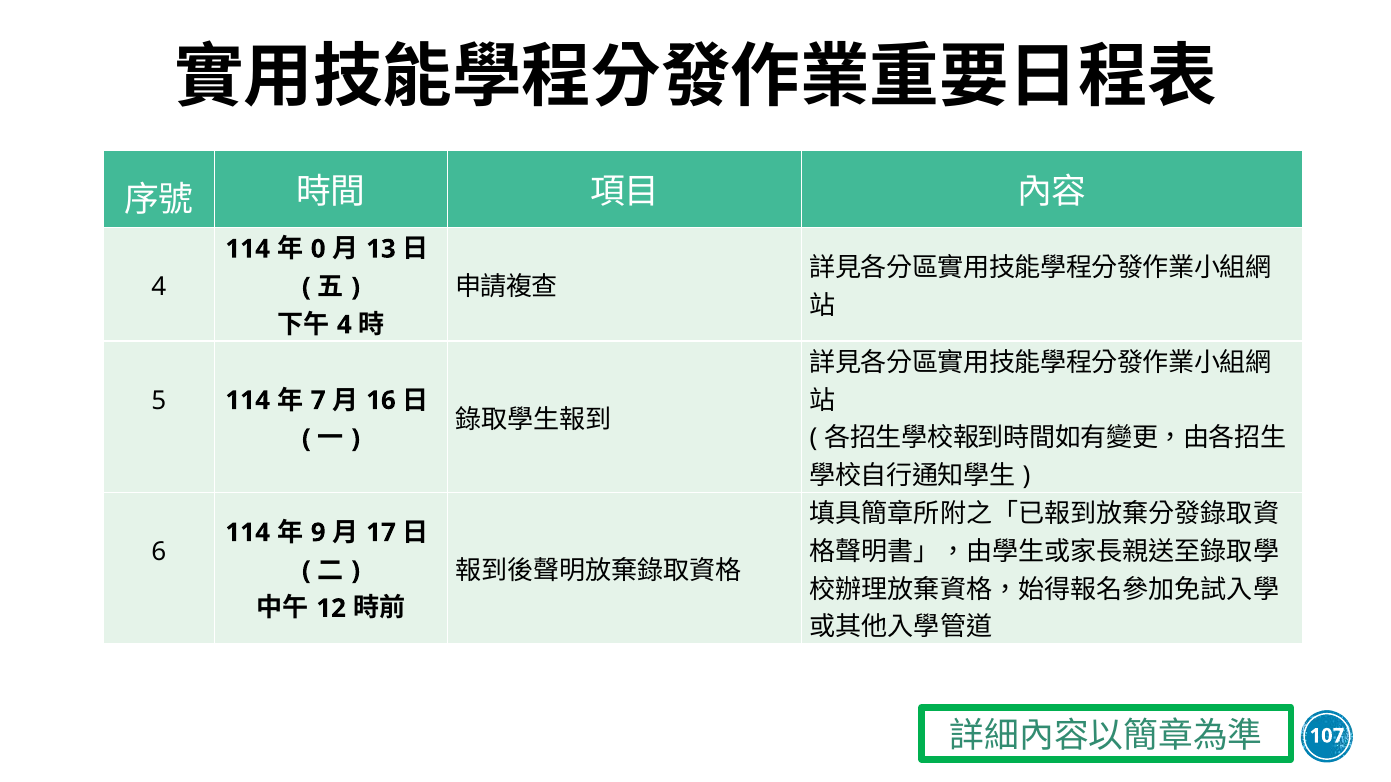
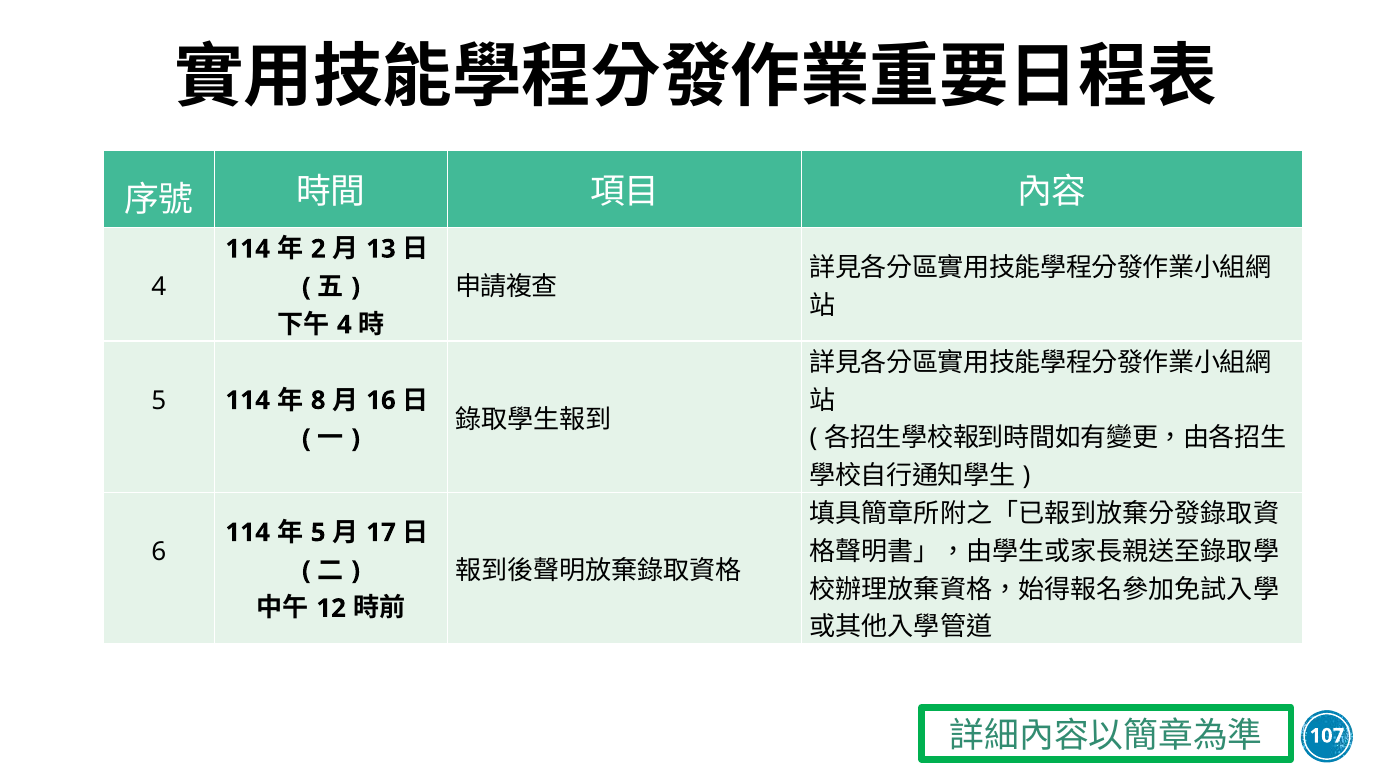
0: 0 -> 2 (318, 249)
7: 7 -> 8 (318, 401)
9: 9 -> 5 (318, 533)
